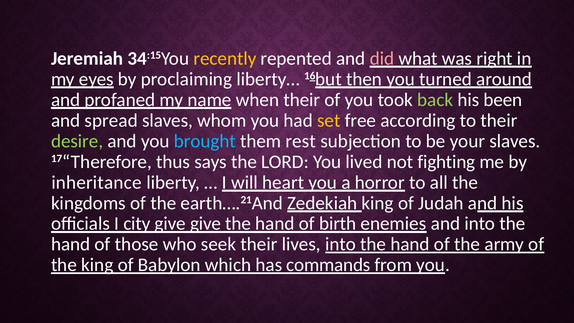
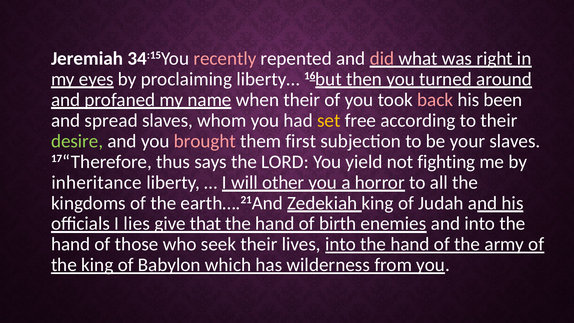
recently colour: yellow -> pink (225, 58)
back colour: light green -> pink (435, 100)
brought colour: light blue -> pink (205, 141)
rest: rest -> first (301, 141)
lived: lived -> yield (364, 162)
heart: heart -> other (283, 182)
city: city -> lies (137, 224)
give give: give -> that (206, 224)
commands: commands -> wilderness (328, 265)
